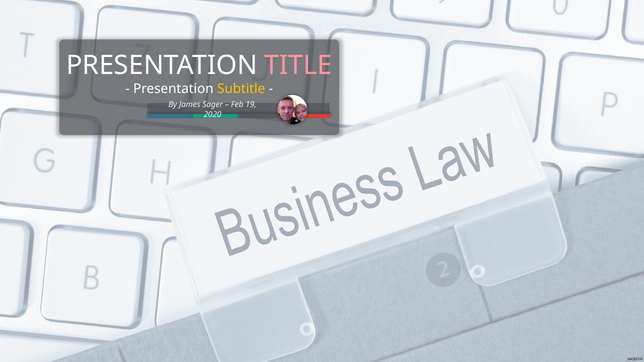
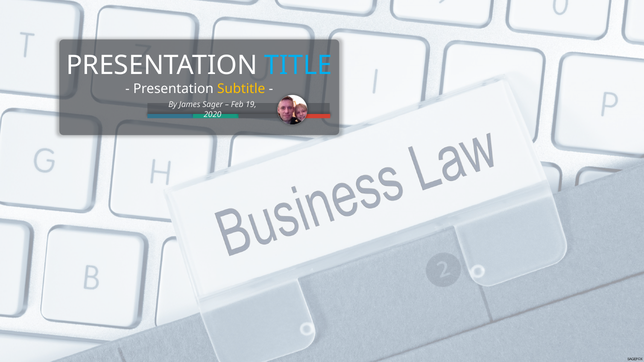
TITLE colour: pink -> light blue (298, 66)
